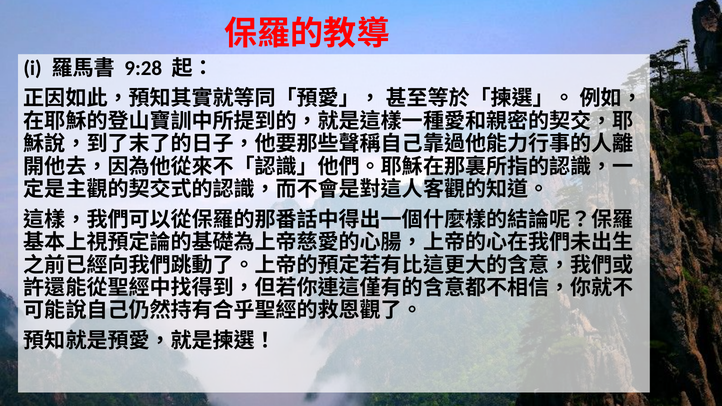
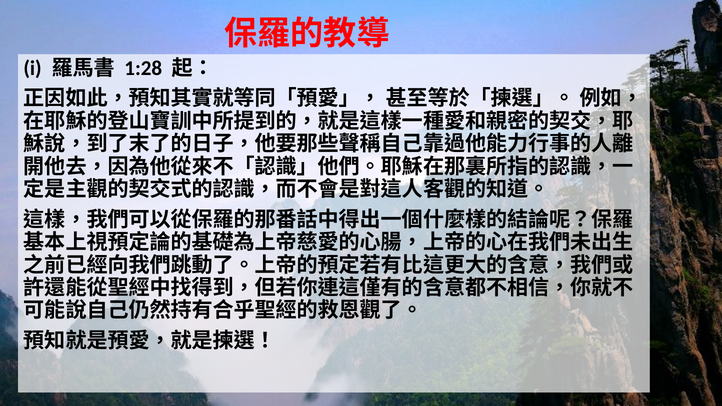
9:28: 9:28 -> 1:28 (143, 68)
